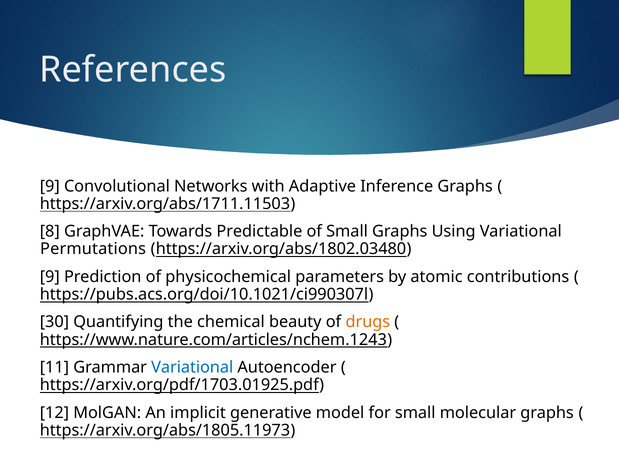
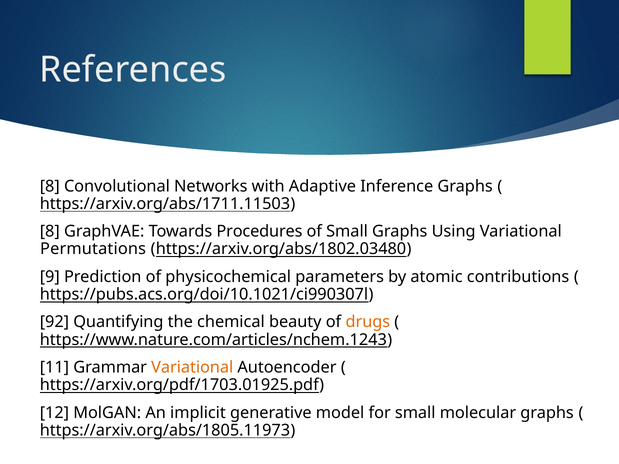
9: 9 -> 8 (50, 186)
Predictable: Predictable -> Procedures (259, 232)
30: 30 -> 92 (54, 322)
Variational colour: blue -> orange (192, 368)
